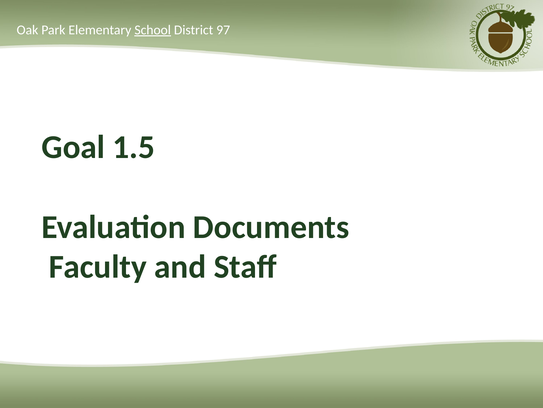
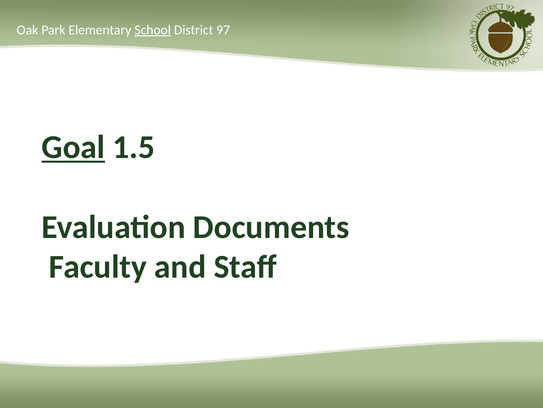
Goal underline: none -> present (73, 147)
